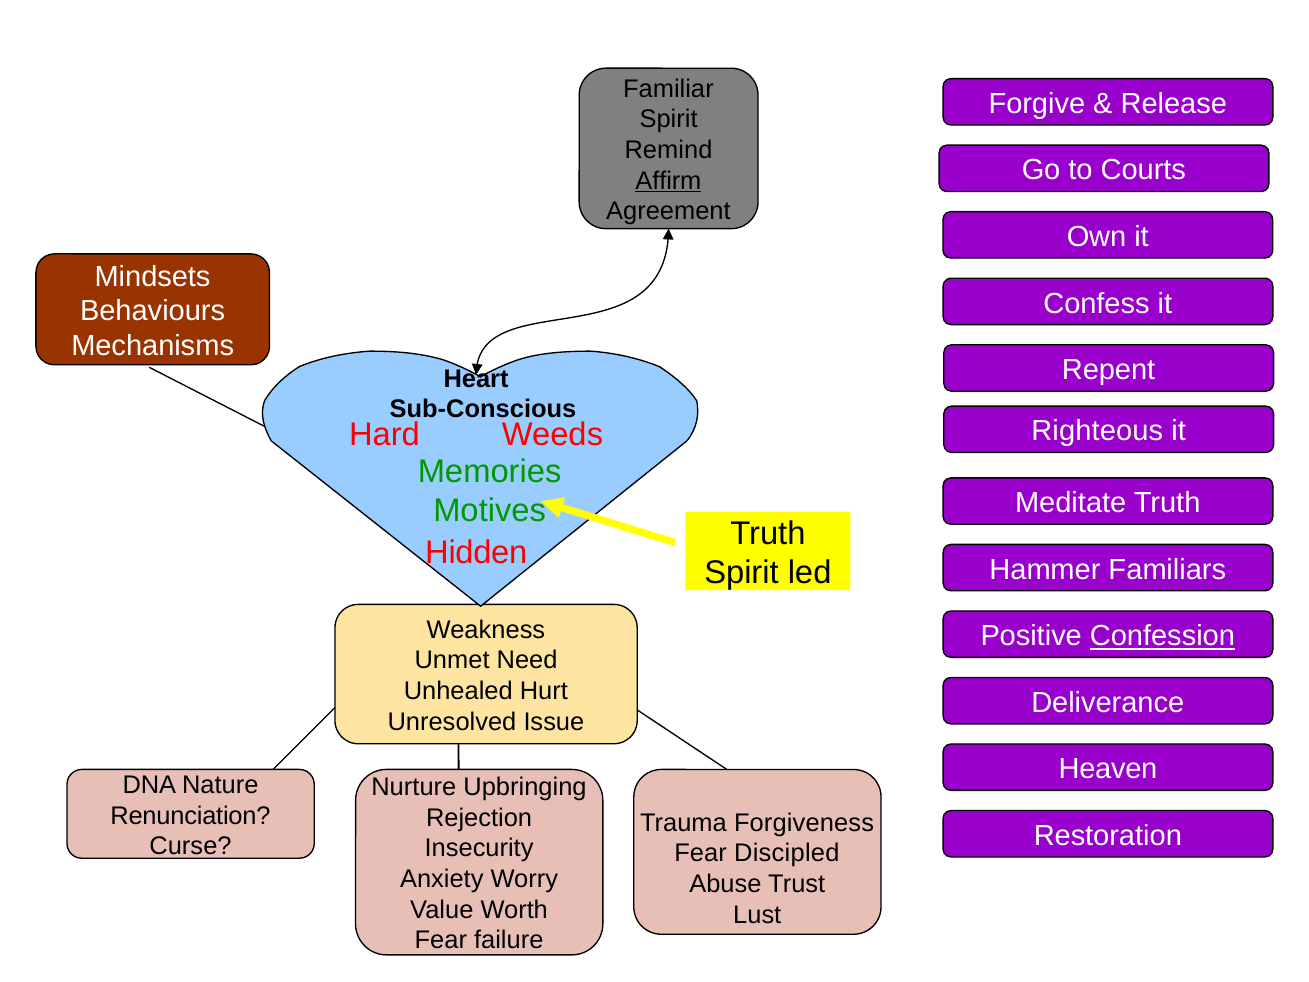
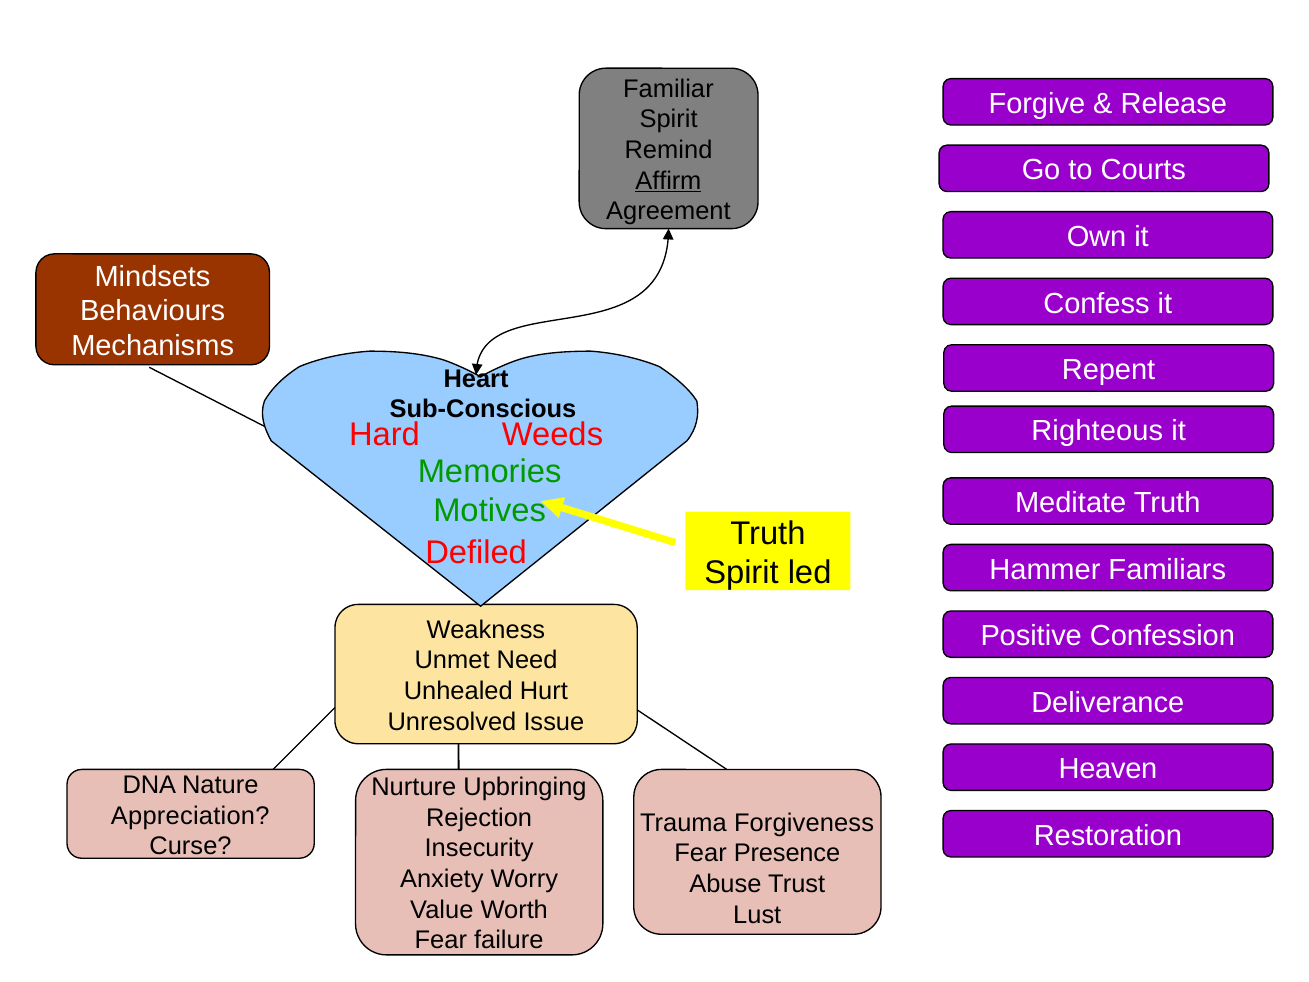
Hidden: Hidden -> Defiled (476, 553)
Confession underline: present -> none (1162, 636)
Renunciation: Renunciation -> Appreciation (190, 815)
Discipled: Discipled -> Presence (787, 853)
